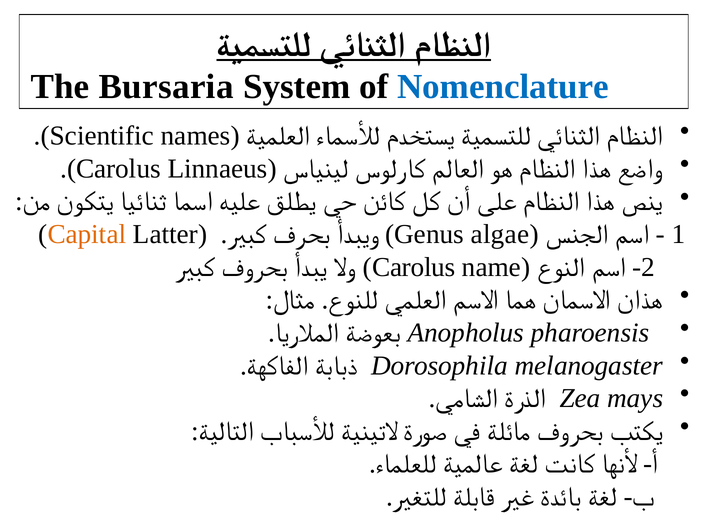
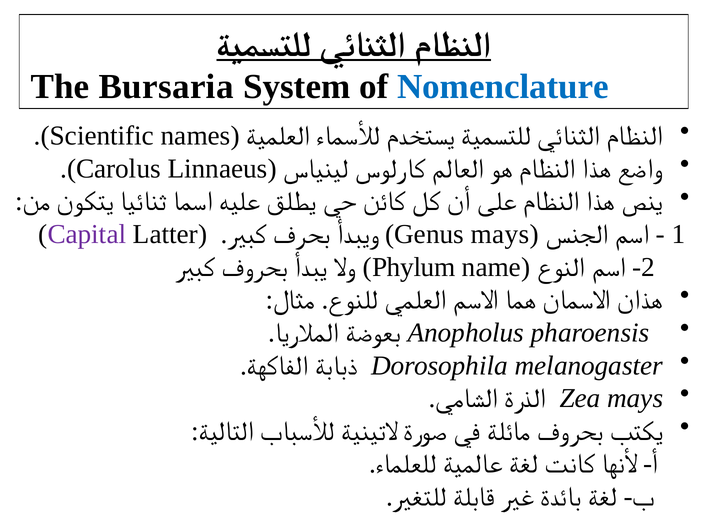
Capital colour: orange -> purple (87, 234)
Genus algae: algae -> mays (500, 234)
Carolus: Carolus -> Phylum (414, 267)
